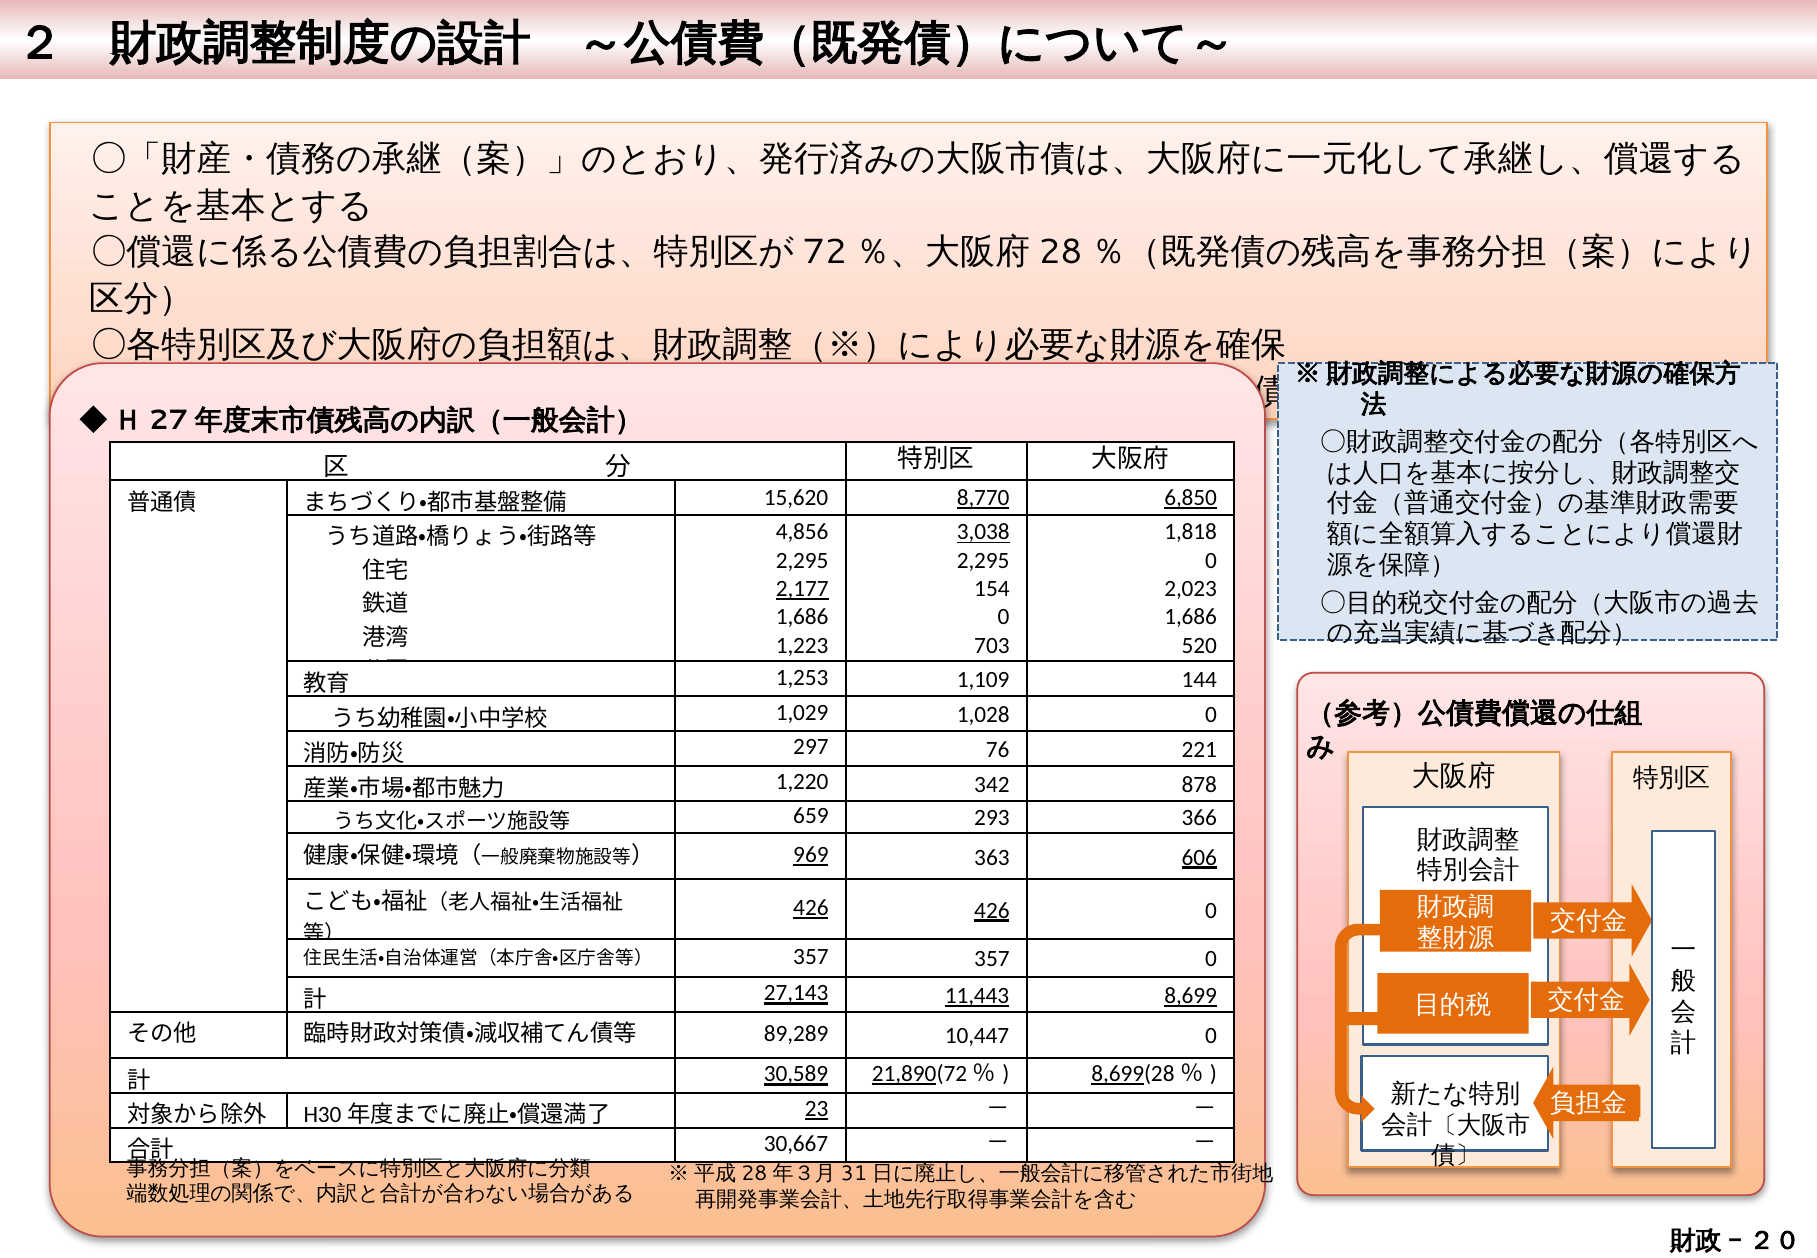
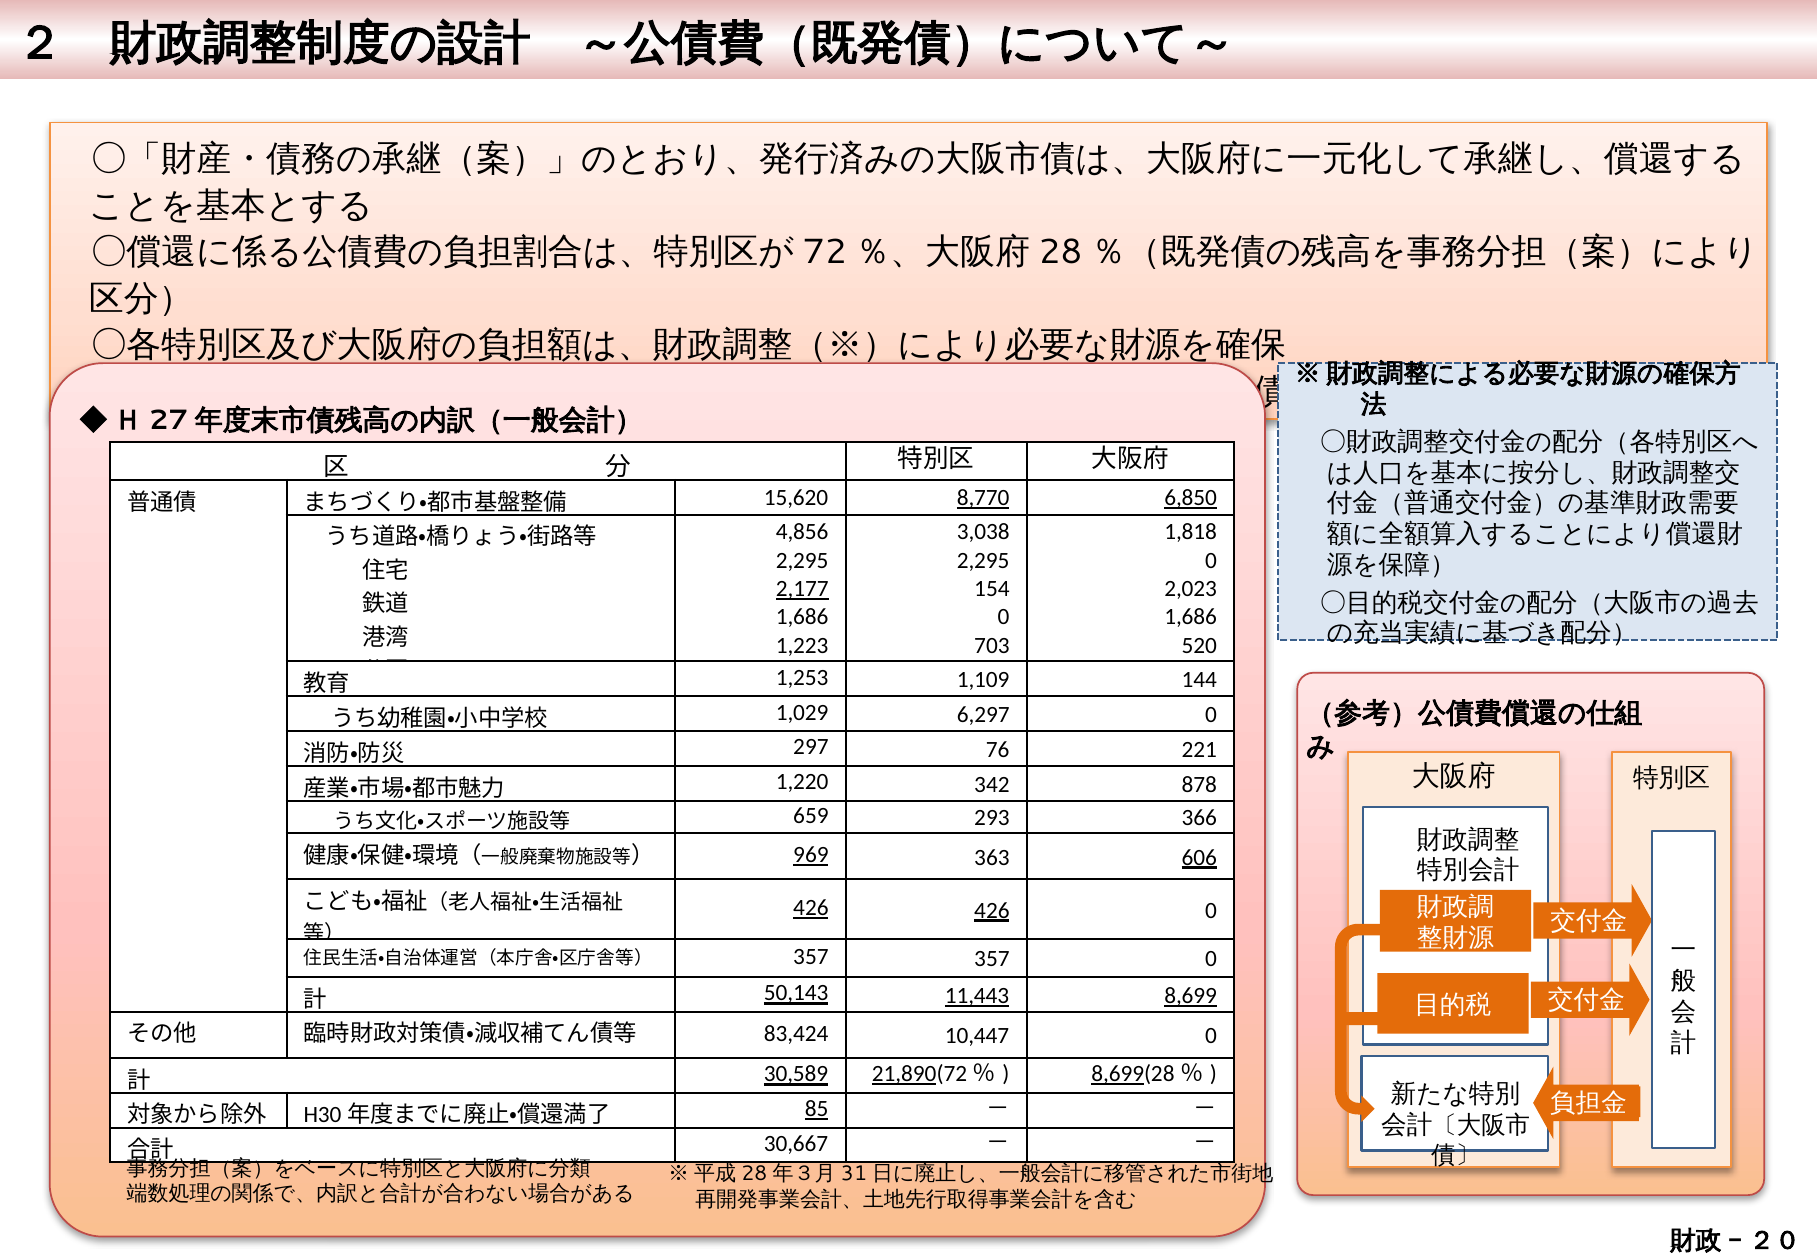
3,038 underline: present -> none (983, 532)
1,028: 1,028 -> 6,297 (983, 715)
27,143: 27,143 -> 50,143 (796, 993)
89,289: 89,289 -> 83,424 (796, 1034)
23: 23 -> 85 (817, 1109)
